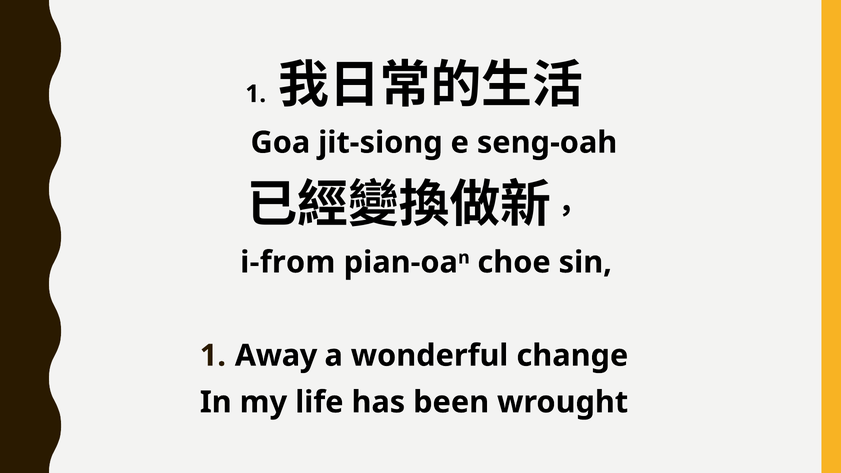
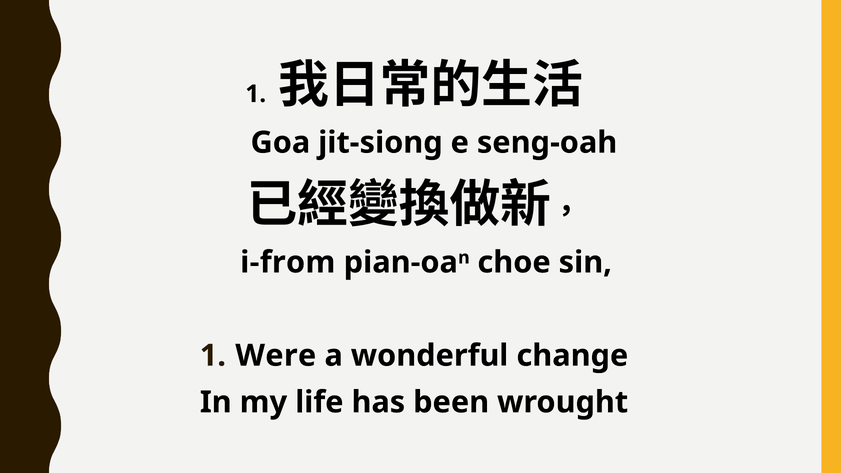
Away: Away -> Were (276, 356)
